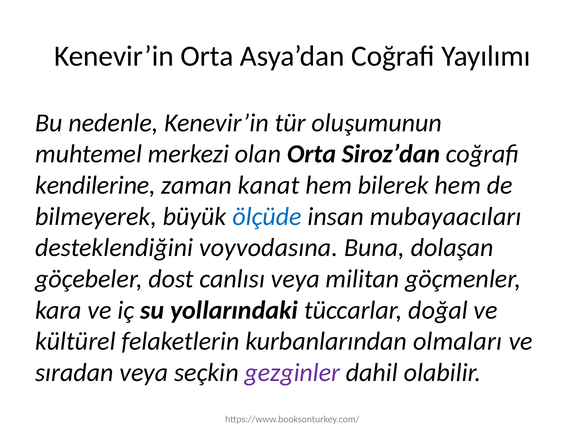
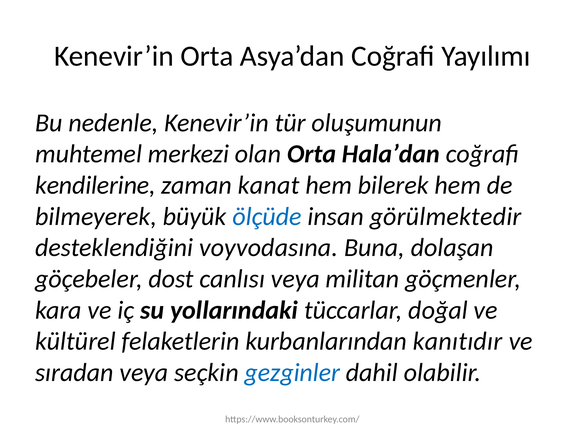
Siroz’dan: Siroz’dan -> Hala’dan (391, 154)
mubayaacıları: mubayaacıları -> görülmektedir (446, 216)
olmaları: olmaları -> kanıtıdır (458, 341)
gezginler colour: purple -> blue (292, 372)
